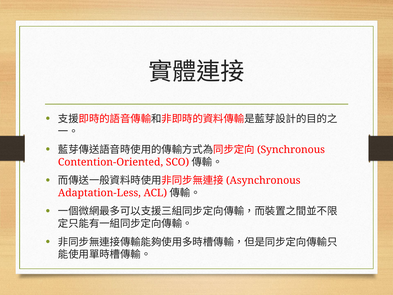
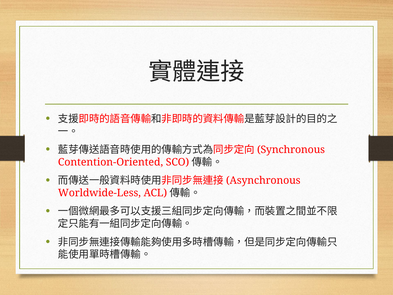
Adaptation-Less: Adaptation-Less -> Worldwide-Less (99, 193)
